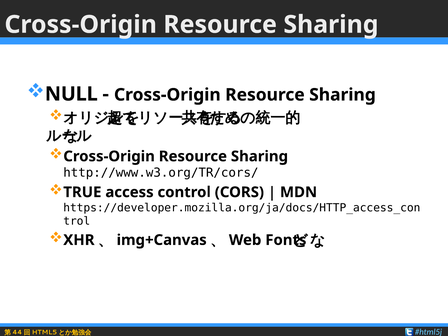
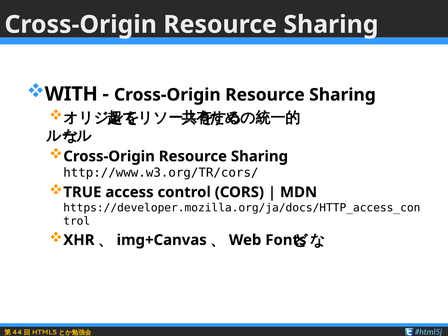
NULL: NULL -> WITH (71, 94)
